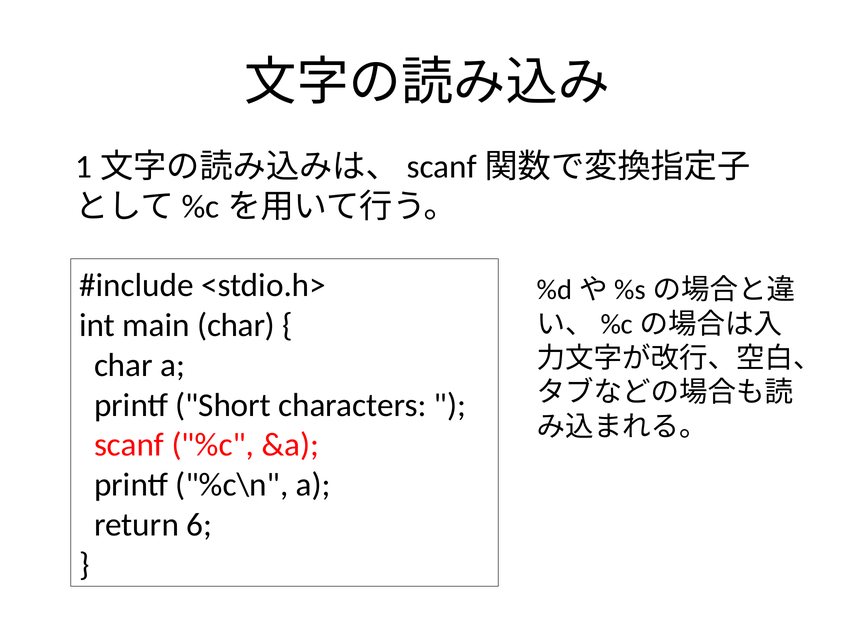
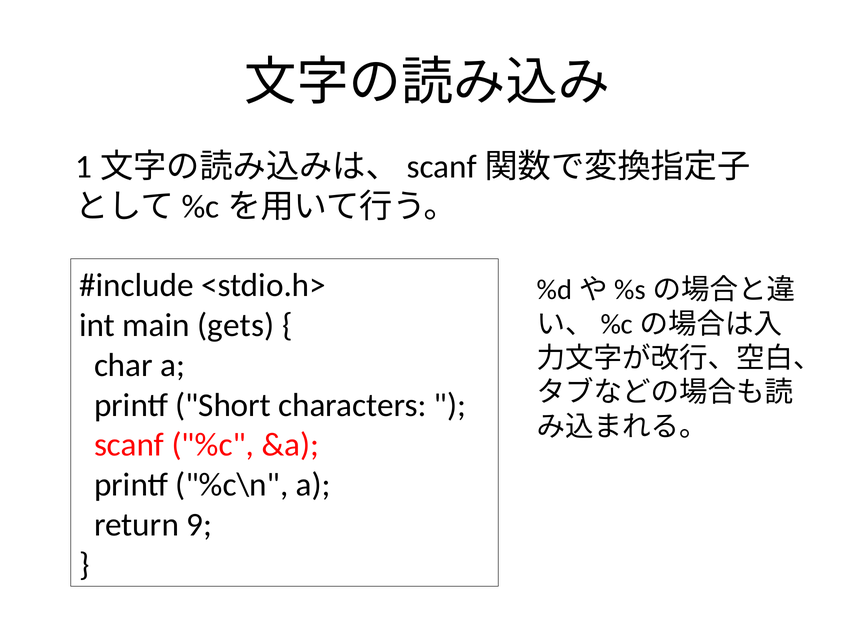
main char: char -> gets (236, 325)
6: 6 -> 9 (199, 525)
